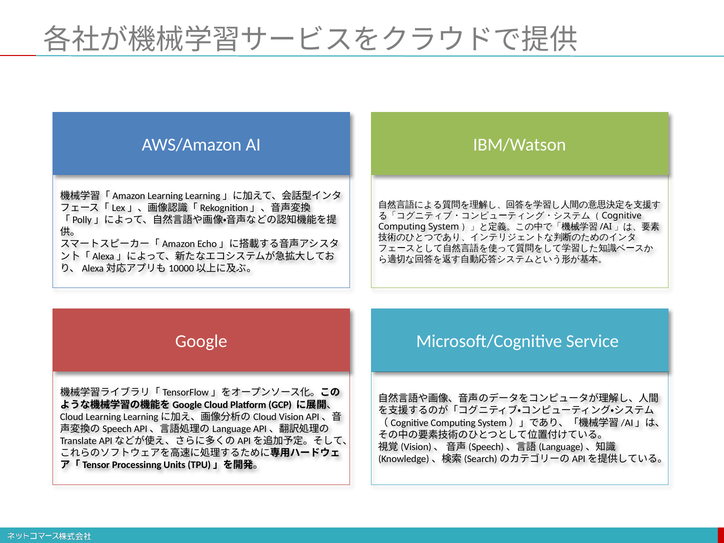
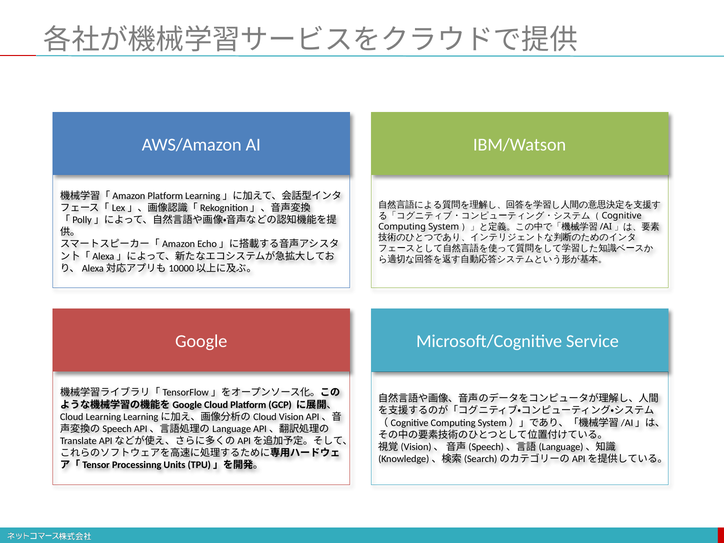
Learning: Learning -> Platform (165, 196)
